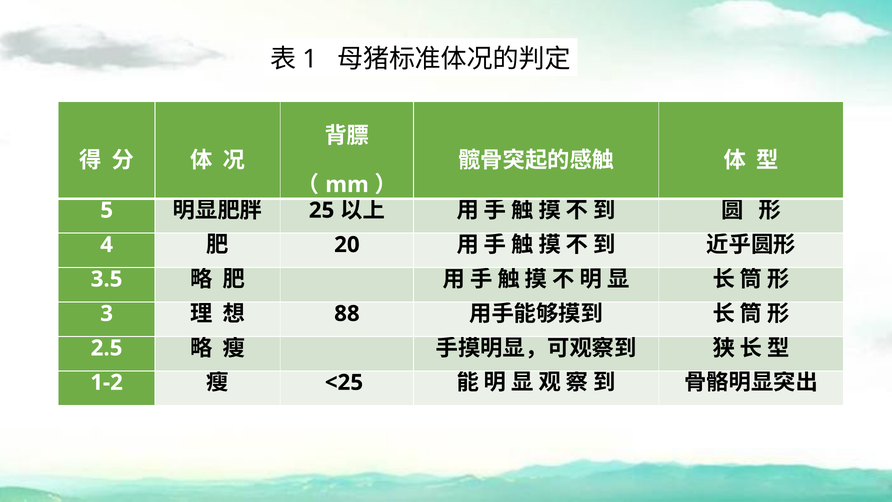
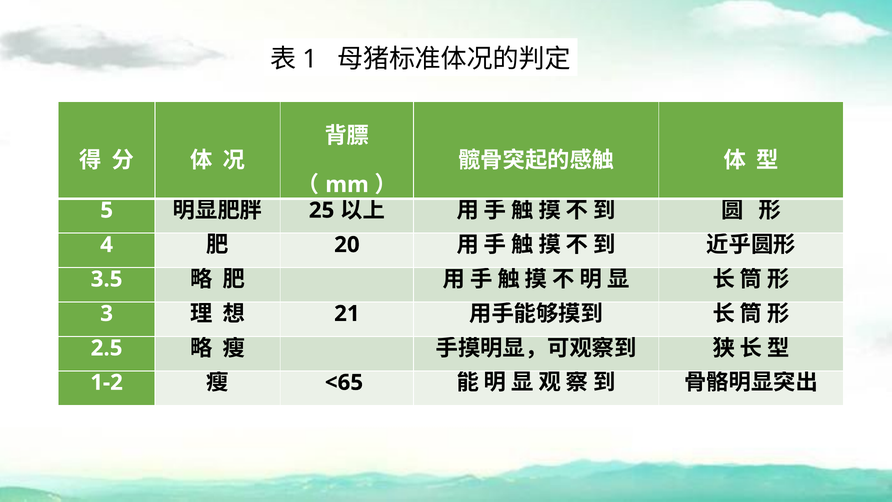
88: 88 -> 21 (347, 313)
<25: <25 -> <65 (344, 382)
